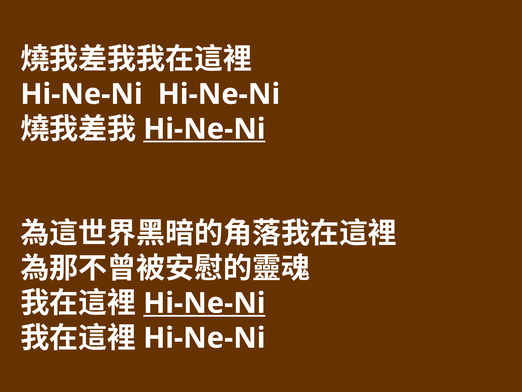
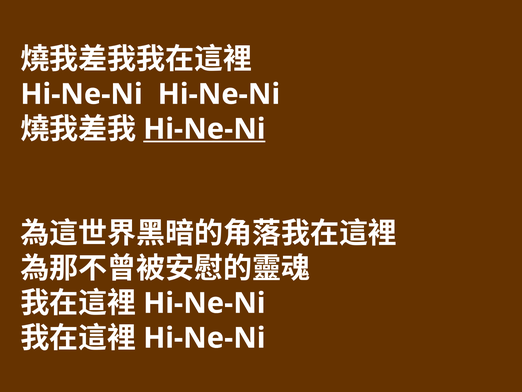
Hi-Ne-Ni underline: present -> none (204, 303)
